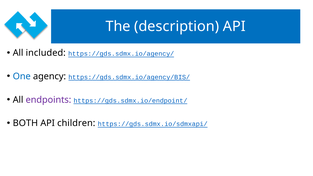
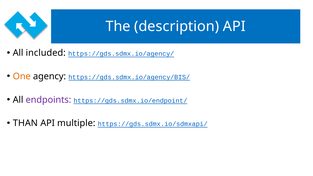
One colour: blue -> orange (22, 76)
BOTH: BOTH -> THAN (25, 123)
children: children -> multiple (76, 123)
